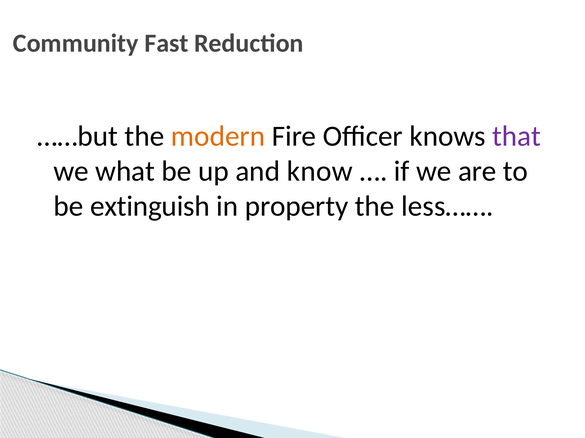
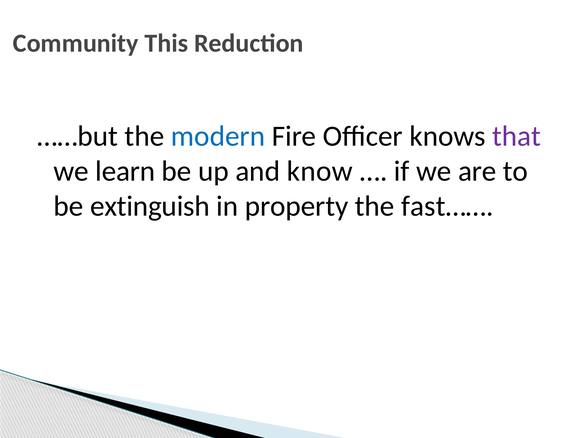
Fast: Fast -> This (166, 43)
modern colour: orange -> blue (218, 136)
what: what -> learn (125, 171)
less……: less…… -> fast…… (447, 206)
